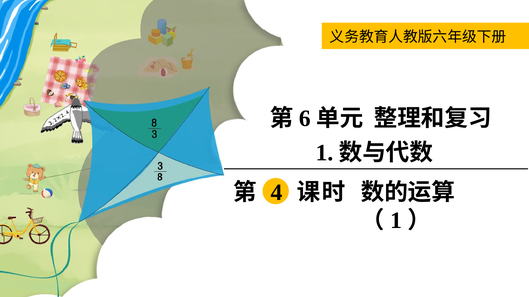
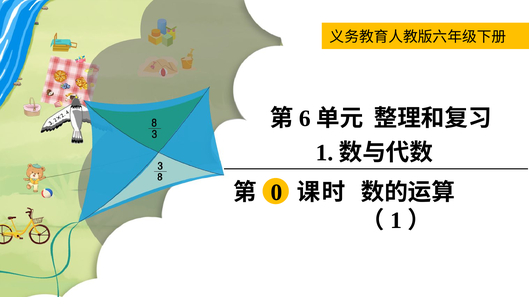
4: 4 -> 0 (276, 193)
